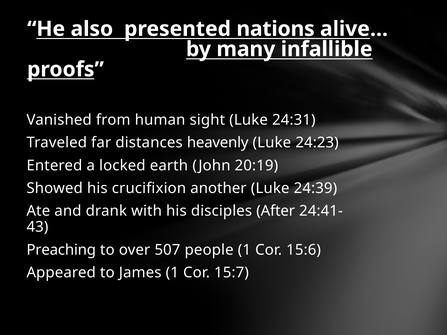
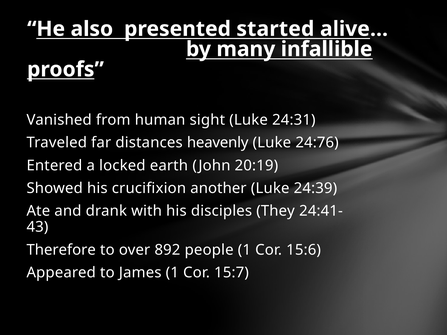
nations: nations -> started (275, 29)
24:23: 24:23 -> 24:76 (317, 143)
After: After -> They (276, 211)
Preaching: Preaching -> Therefore (61, 250)
507: 507 -> 892 (167, 250)
